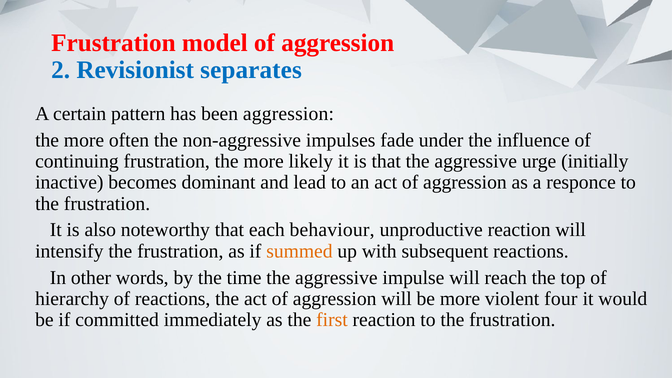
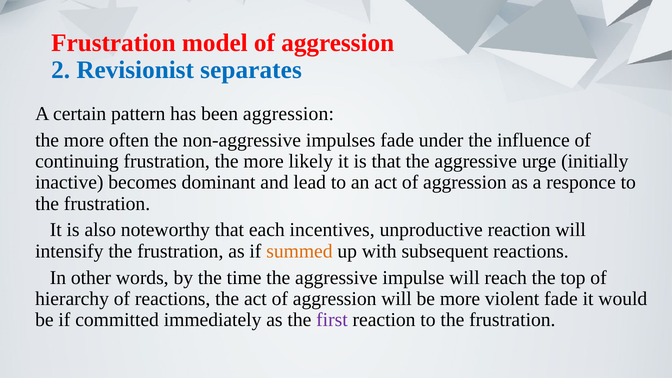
behaviour: behaviour -> incentives (332, 230)
violent four: four -> fade (561, 299)
first colour: orange -> purple (332, 320)
